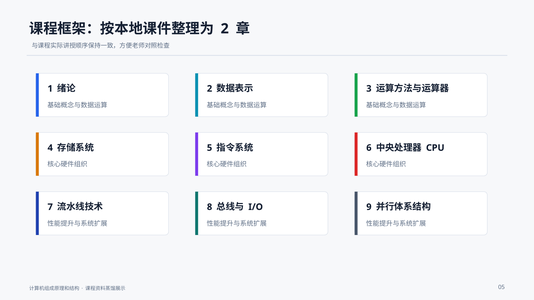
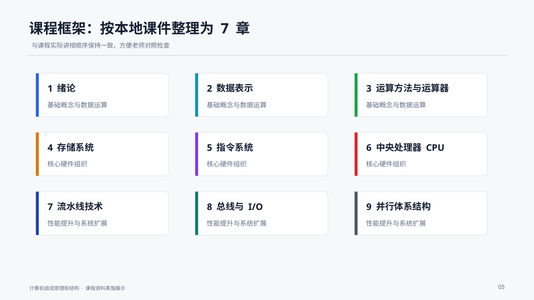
2: 2 -> 7 (225, 29)
